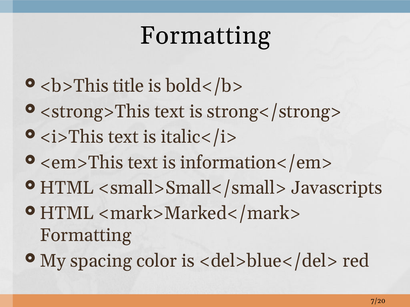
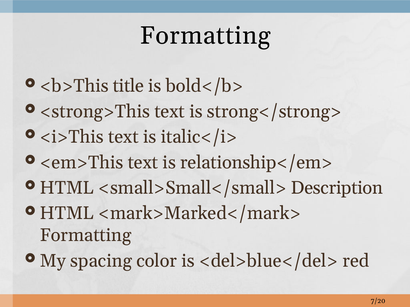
information</em>: information</em> -> relationship</em> (257, 163)
Javascripts: Javascripts -> Description (337, 188)
